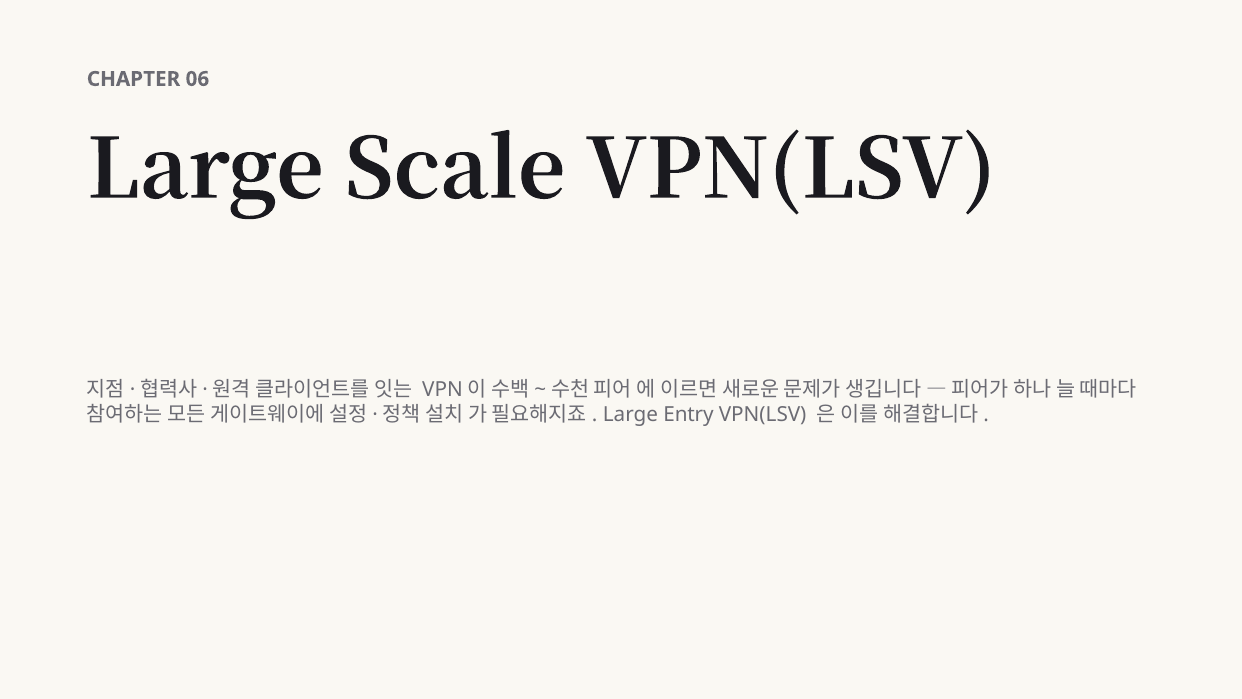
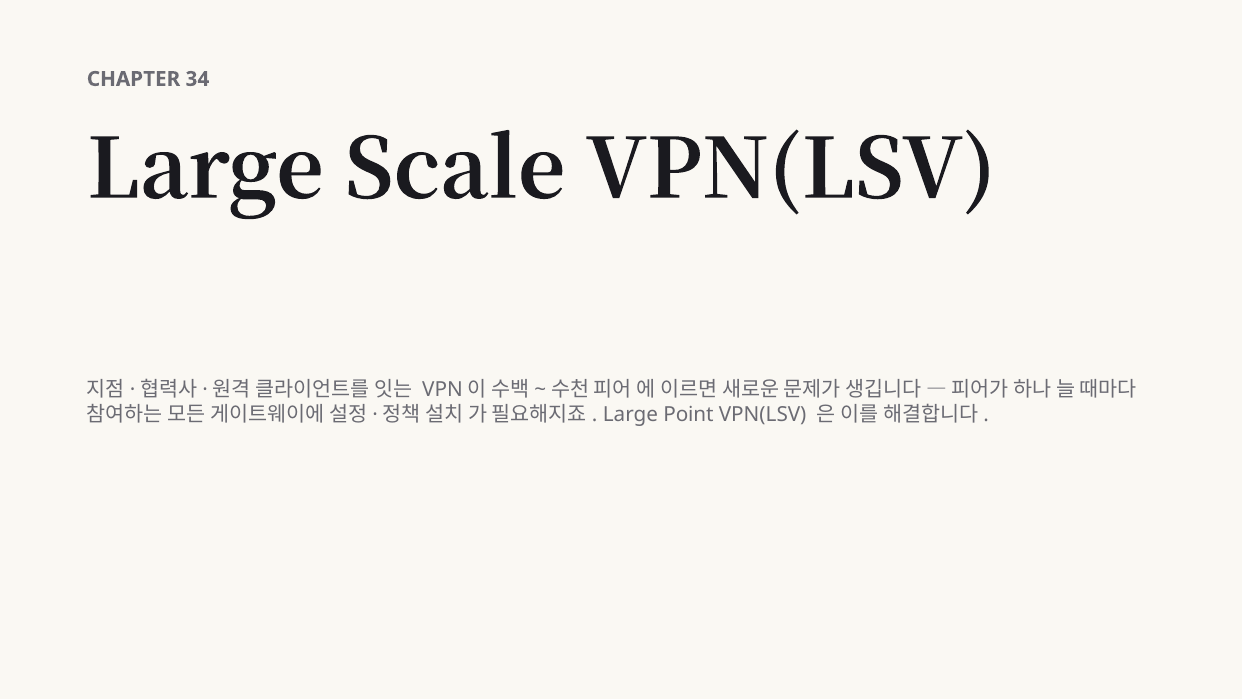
06: 06 -> 34 (197, 79)
Entry: Entry -> Point (689, 414)
